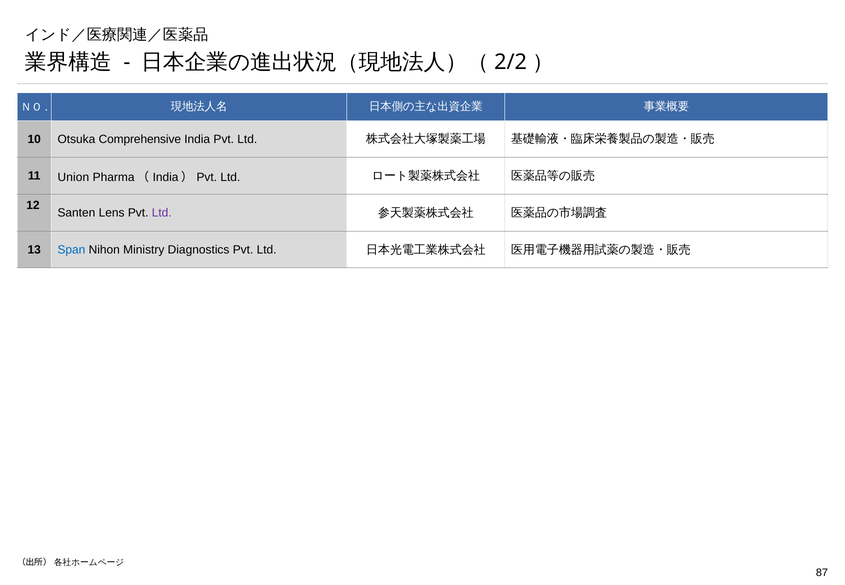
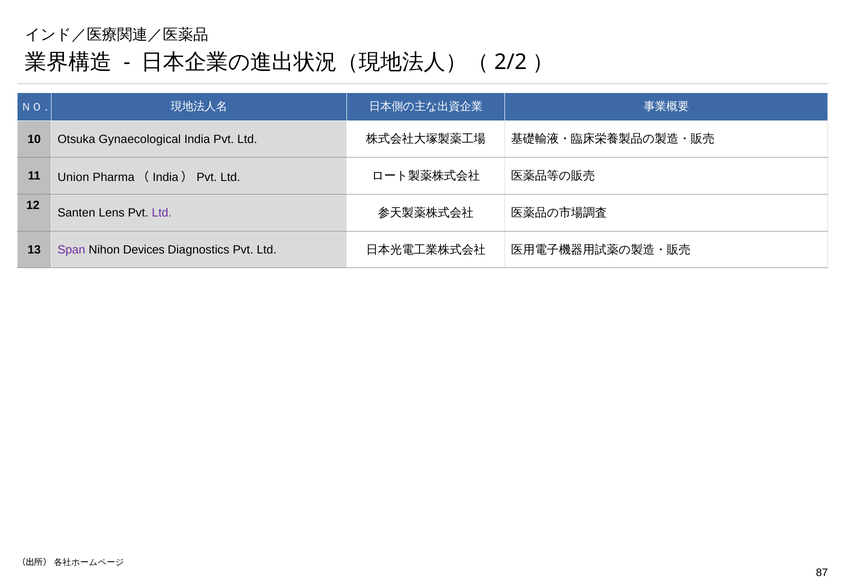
Comprehensive: Comprehensive -> Gynaecological (140, 139)
Span colour: blue -> purple (71, 250)
Ministry: Ministry -> Devices (144, 250)
